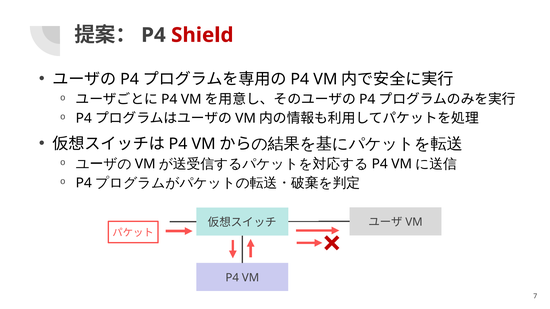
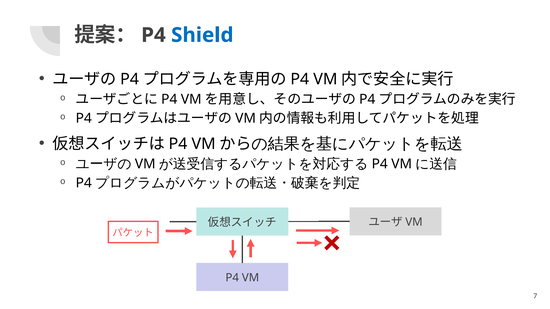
Shield colour: red -> blue (202, 35)
